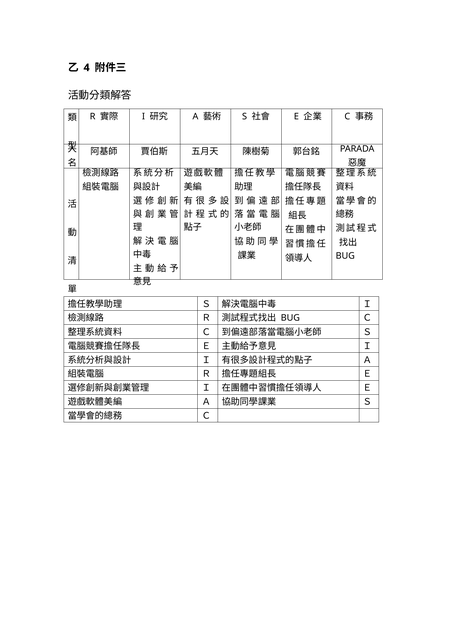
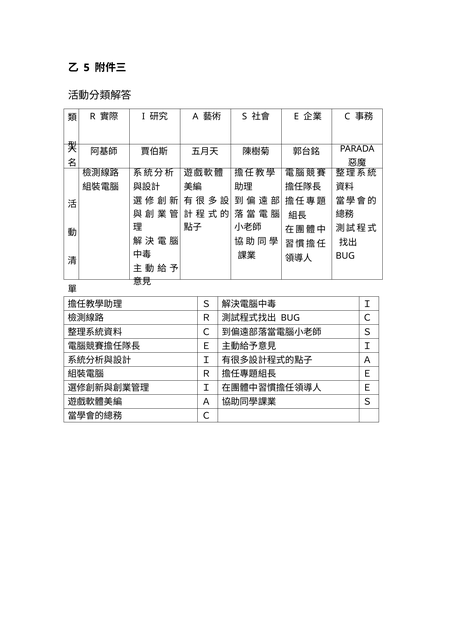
4: 4 -> 5 (87, 68)
